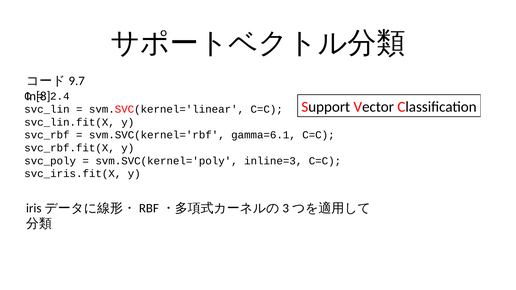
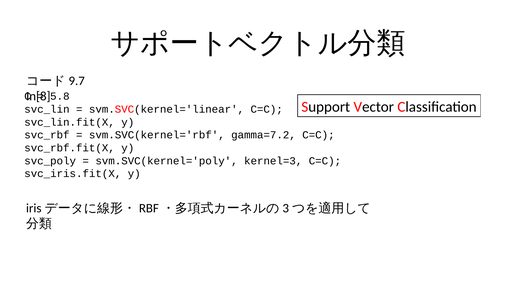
2.4: 2.4 -> 5.8 (60, 96)
gamma=6.1: gamma=6.1 -> gamma=7.2 (263, 135)
inline=3: inline=3 -> kernel=3 (273, 161)
